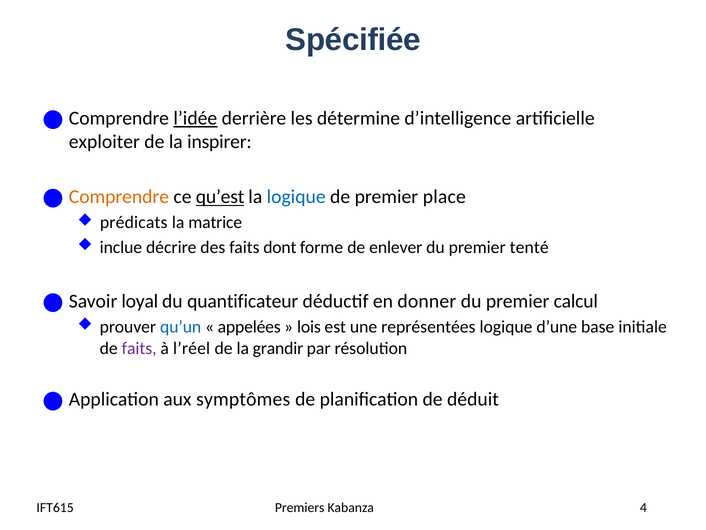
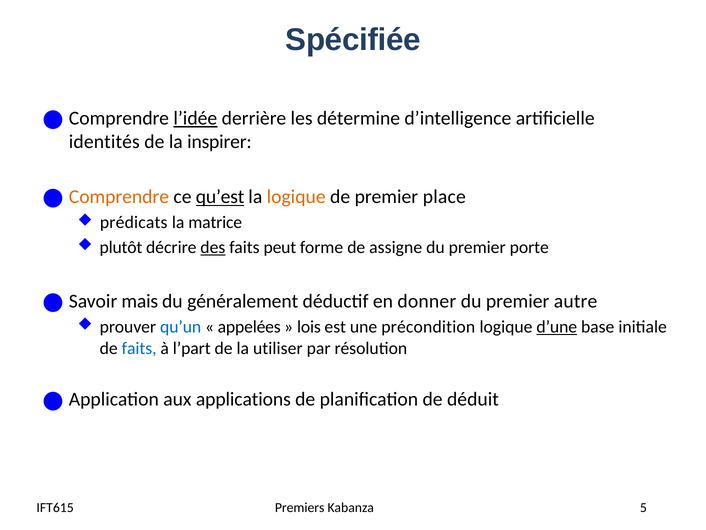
exploiter: exploiter -> identités (104, 142)
logique colour: blue -> orange (296, 197)
inclue: inclue -> plutôt (121, 247)
des underline: none -> present (213, 247)
dont: dont -> peut (280, 247)
enlever: enlever -> assigne (396, 247)
tenté: tenté -> porte (529, 247)
loyal: loyal -> mais (140, 301)
quantificateur: quantificateur -> généralement (243, 301)
calcul: calcul -> autre (576, 301)
représentées: représentées -> précondition (428, 327)
d’une underline: none -> present (557, 327)
faits colour: purple -> blue (139, 348)
l’réel: l’réel -> l’part (192, 348)
grandir: grandir -> utiliser (278, 348)
symptômes: symptômes -> applications (243, 399)
4: 4 -> 5 (643, 507)
